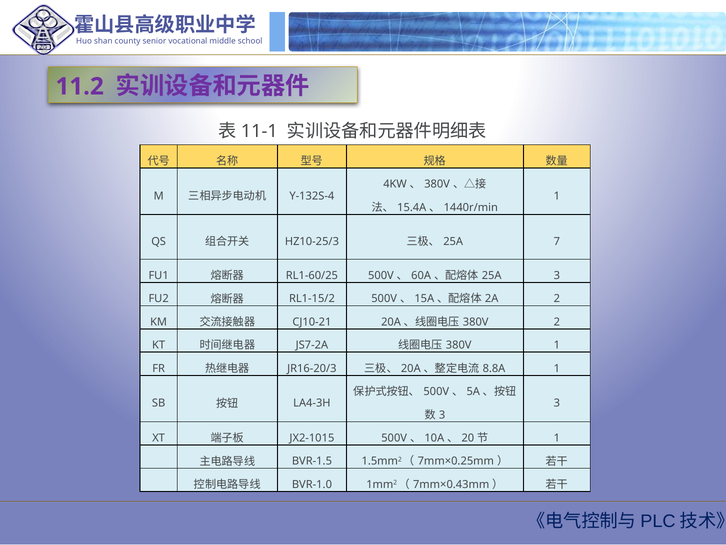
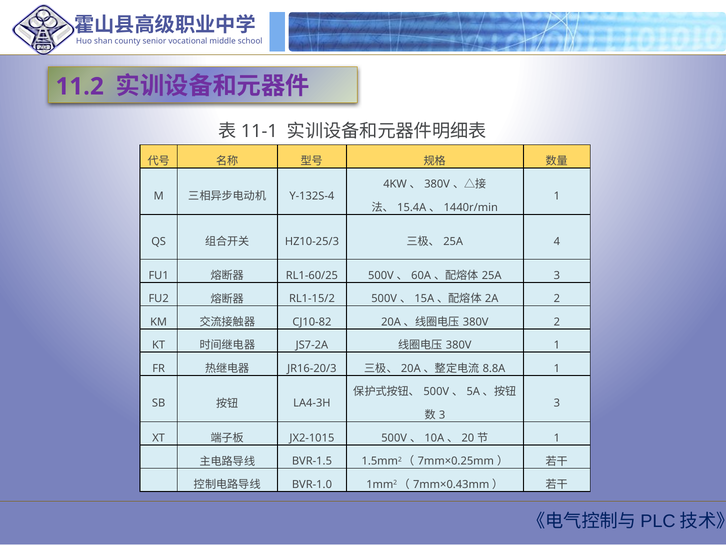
7: 7 -> 4 (557, 241)
CJ10-21: CJ10-21 -> CJ10-82 (312, 322)
